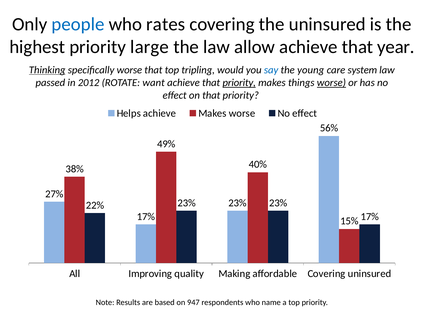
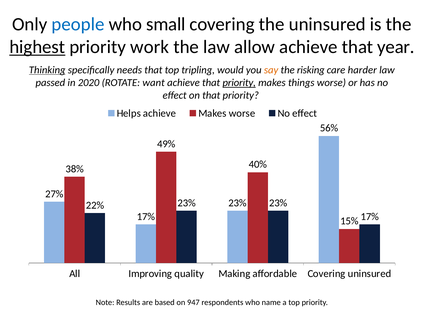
rates: rates -> small (166, 24)
highest underline: none -> present (37, 47)
large: large -> work (150, 47)
specifically worse: worse -> needs (129, 70)
say colour: blue -> orange (271, 70)
young: young -> risking (311, 70)
system: system -> harder (362, 70)
2012: 2012 -> 2020 (89, 83)
worse underline: present -> none (331, 83)
